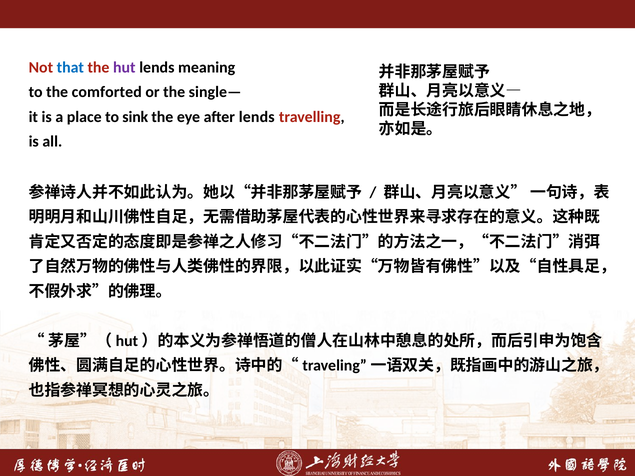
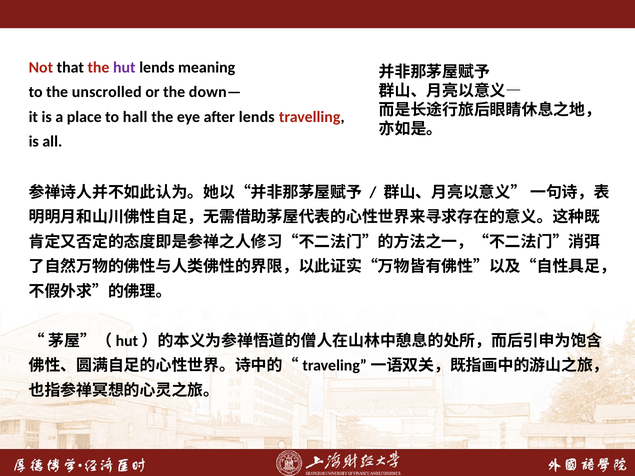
that colour: blue -> black (70, 68)
comforted: comforted -> unscrolled (107, 92)
single—: single— -> down— (215, 92)
sink: sink -> hall (135, 117)
